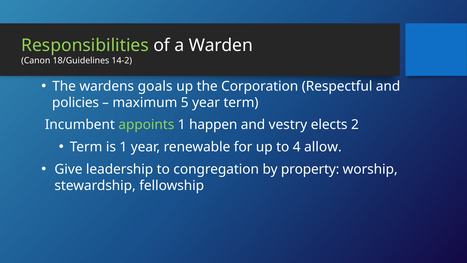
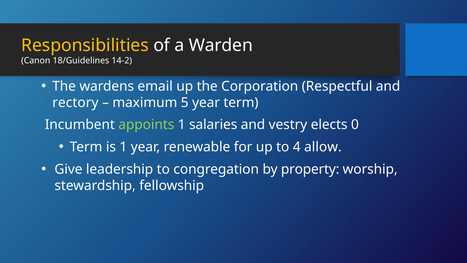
Responsibilities colour: light green -> yellow (85, 45)
goals: goals -> email (155, 86)
policies: policies -> rectory (75, 102)
happen: happen -> salaries (213, 125)
2: 2 -> 0 (355, 125)
